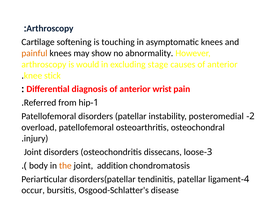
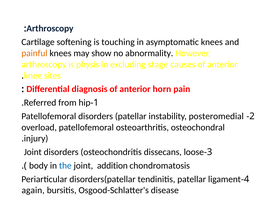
would: would -> physis (88, 64)
stick: stick -> sites (52, 75)
wrist: wrist -> horn (162, 89)
the colour: orange -> blue (65, 165)
occur: occur -> again (33, 190)
